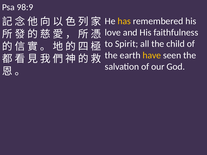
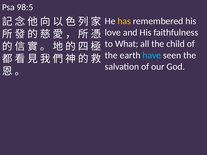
98:9: 98:9 -> 98:5 (25, 7)
Spirit: Spirit -> What (127, 44)
have colour: yellow -> light blue (152, 55)
